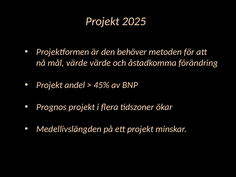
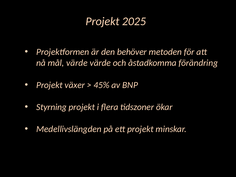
andel: andel -> växer (75, 85)
Prognos: Prognos -> Styrning (51, 107)
